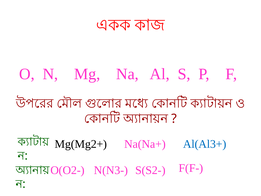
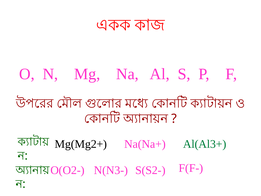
Al(Al3+ colour: blue -> green (205, 144)
